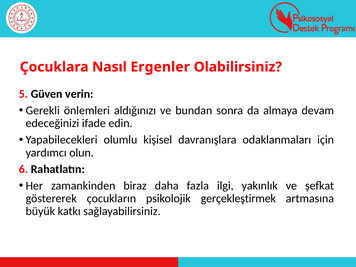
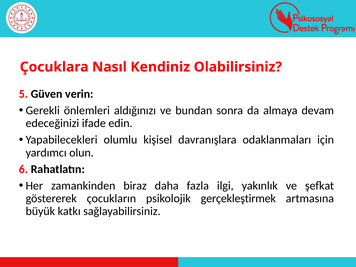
Ergenler: Ergenler -> Kendiniz (160, 67)
